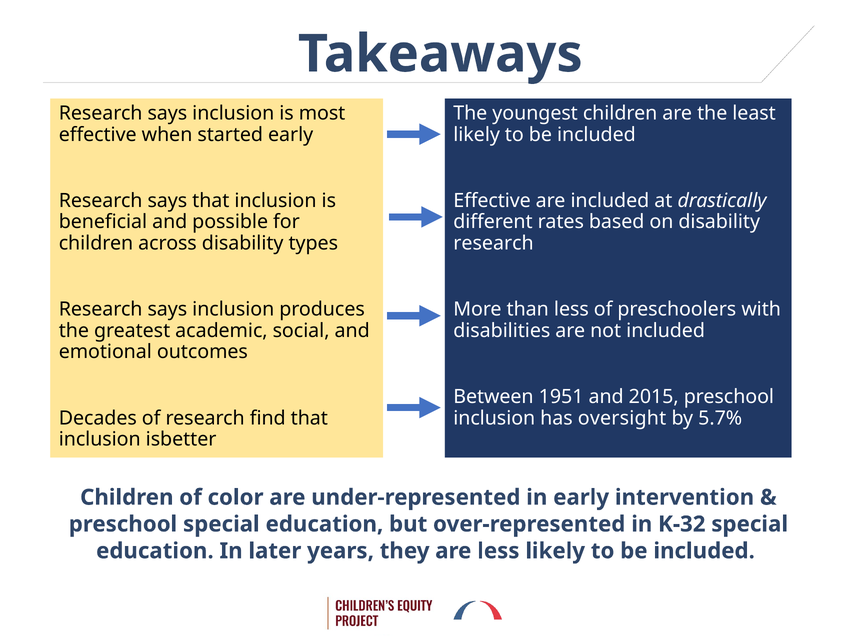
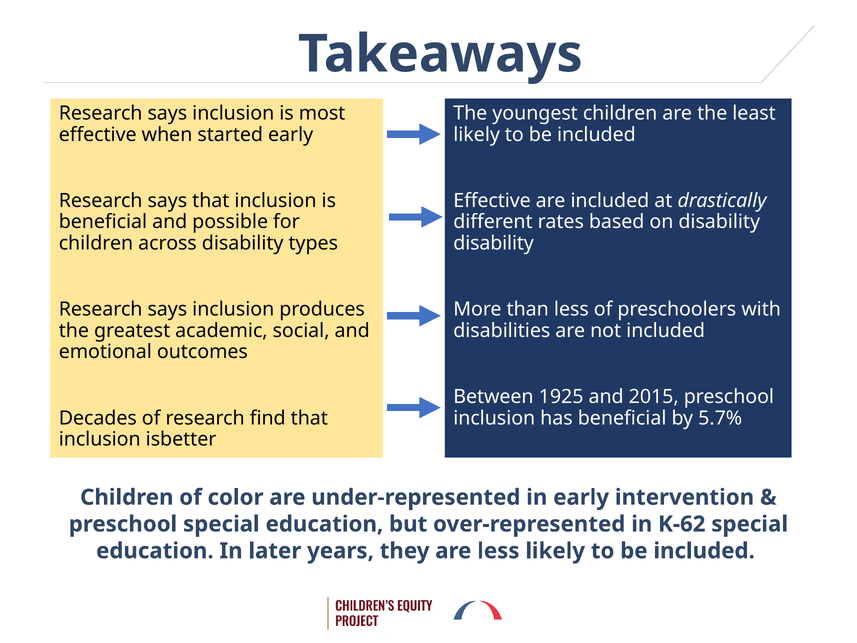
research: research -> disability (494, 243)
1951: 1951 -> 1925 (561, 397)
has oversight: oversight -> beneficial (622, 418)
K-32: K-32 -> K-62 (682, 524)
